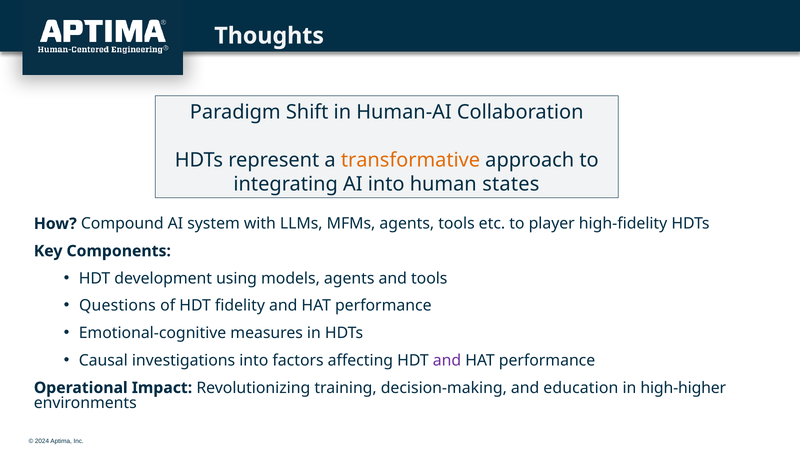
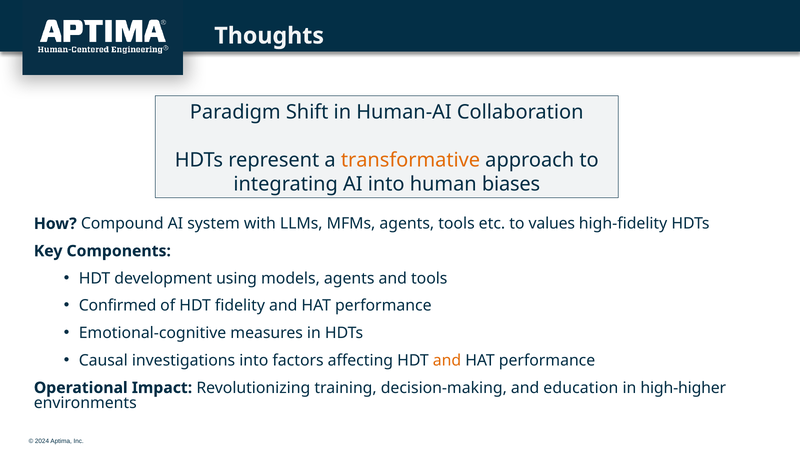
states: states -> biases (511, 184)
player: player -> values (552, 224)
Questions: Questions -> Confirmed (118, 306)
and colour: purple -> orange (447, 360)
